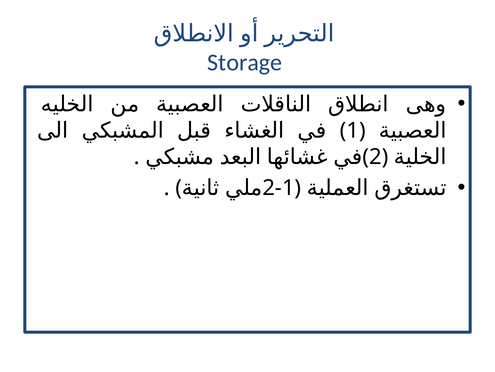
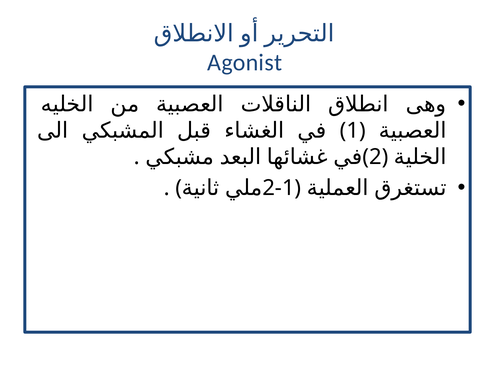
Storage: Storage -> Agonist (245, 62)
